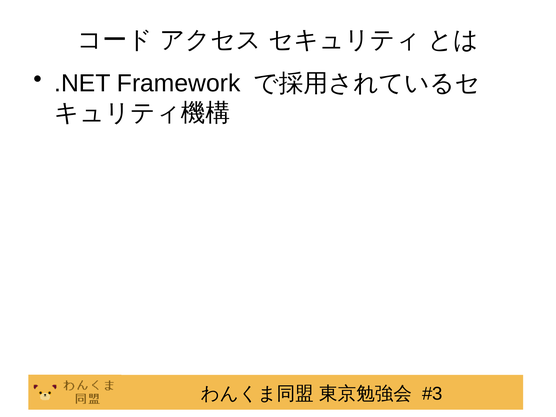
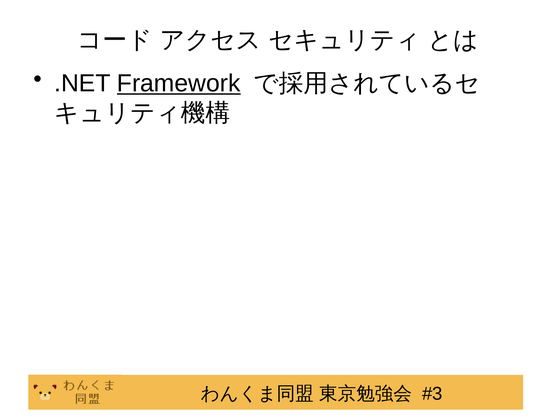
Framework underline: none -> present (179, 83)
